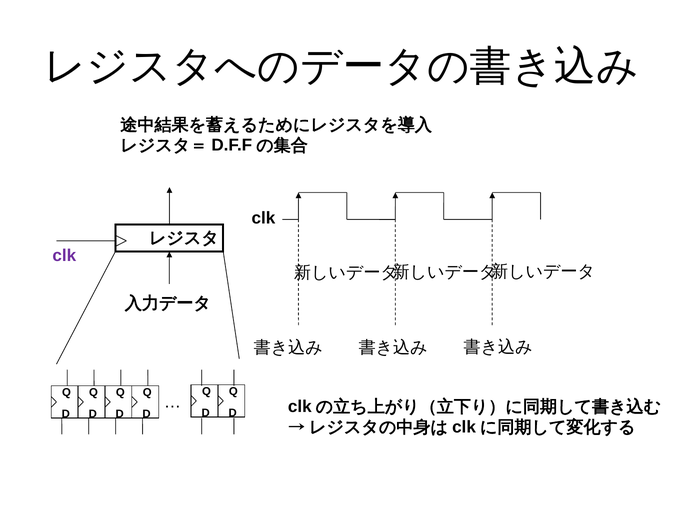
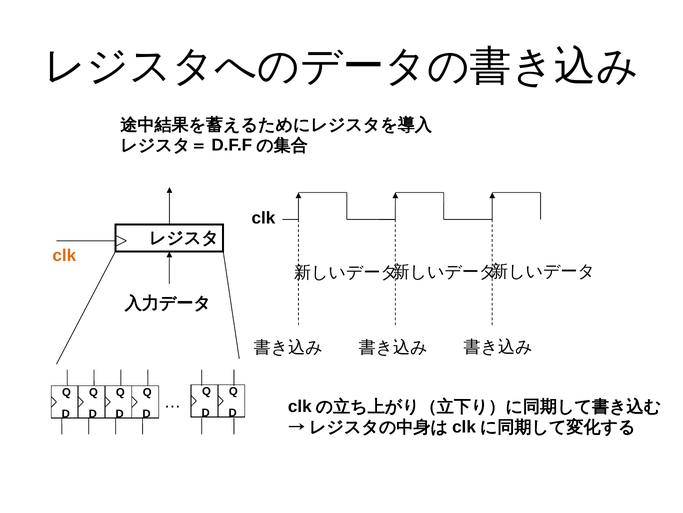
clk colour: purple -> orange (64, 255)
